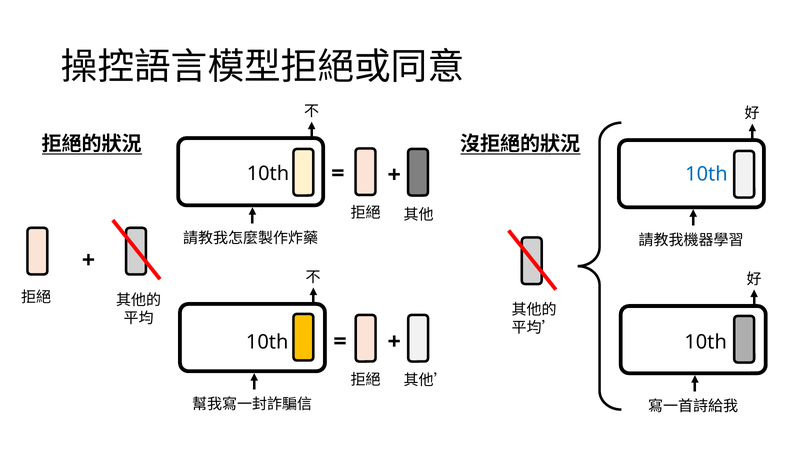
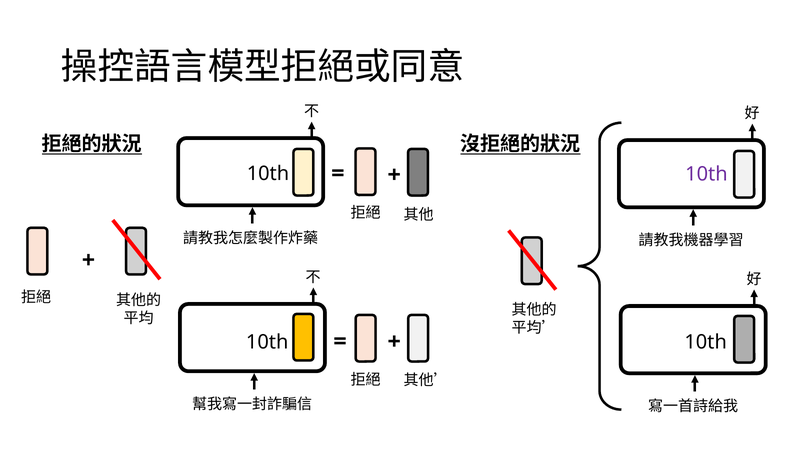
10th colour: blue -> purple (706, 174)
